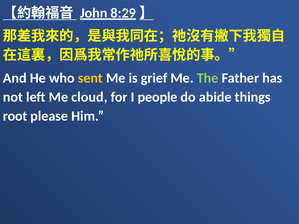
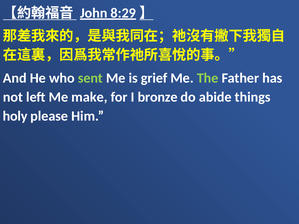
sent colour: yellow -> light green (90, 78)
cloud: cloud -> make (89, 97)
people: people -> bronze (158, 97)
root: root -> holy (15, 116)
